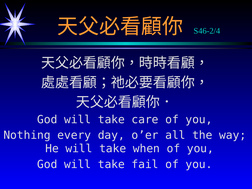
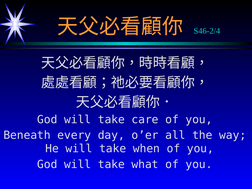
Nothing: Nothing -> Beneath (27, 135)
fail: fail -> what (145, 164)
